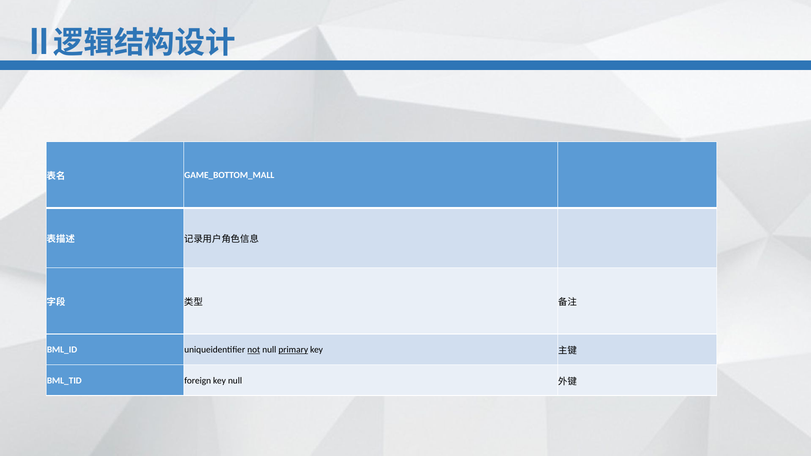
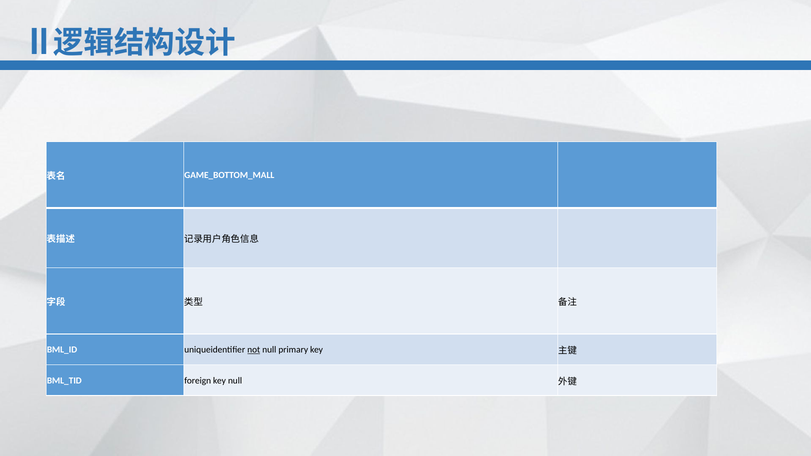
primary underline: present -> none (293, 350)
